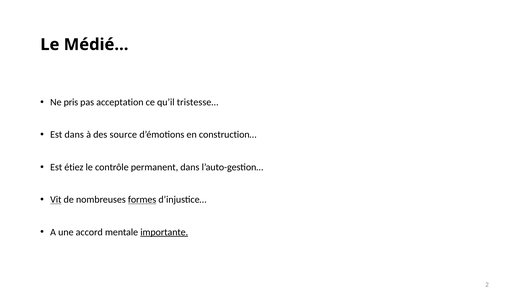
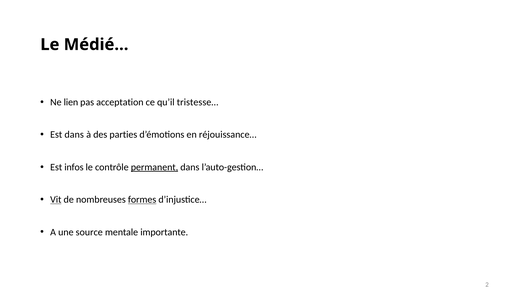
pris: pris -> lien (71, 102)
source: source -> parties (123, 134)
construction…: construction… -> réjouissance… (228, 134)
étiez: étiez -> infos (74, 167)
permanent underline: none -> present (155, 167)
accord: accord -> source (89, 232)
importante underline: present -> none (164, 232)
